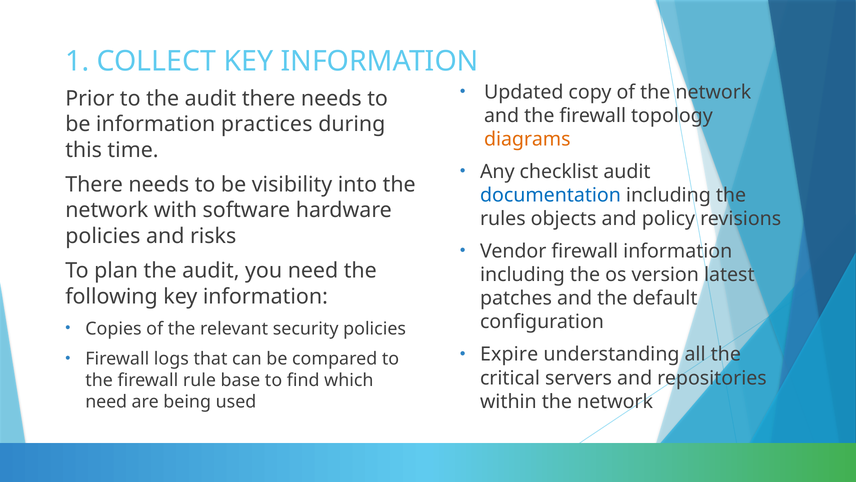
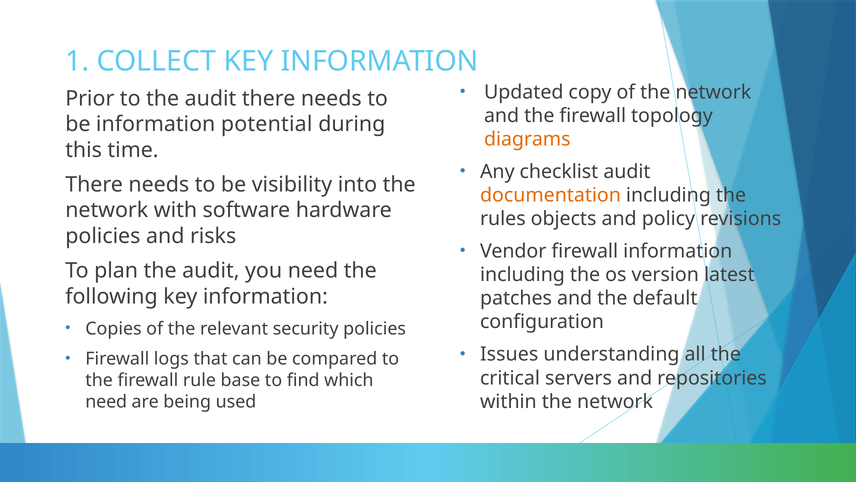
practices: practices -> potential (267, 124)
documentation colour: blue -> orange (550, 195)
Expire: Expire -> Issues (509, 354)
